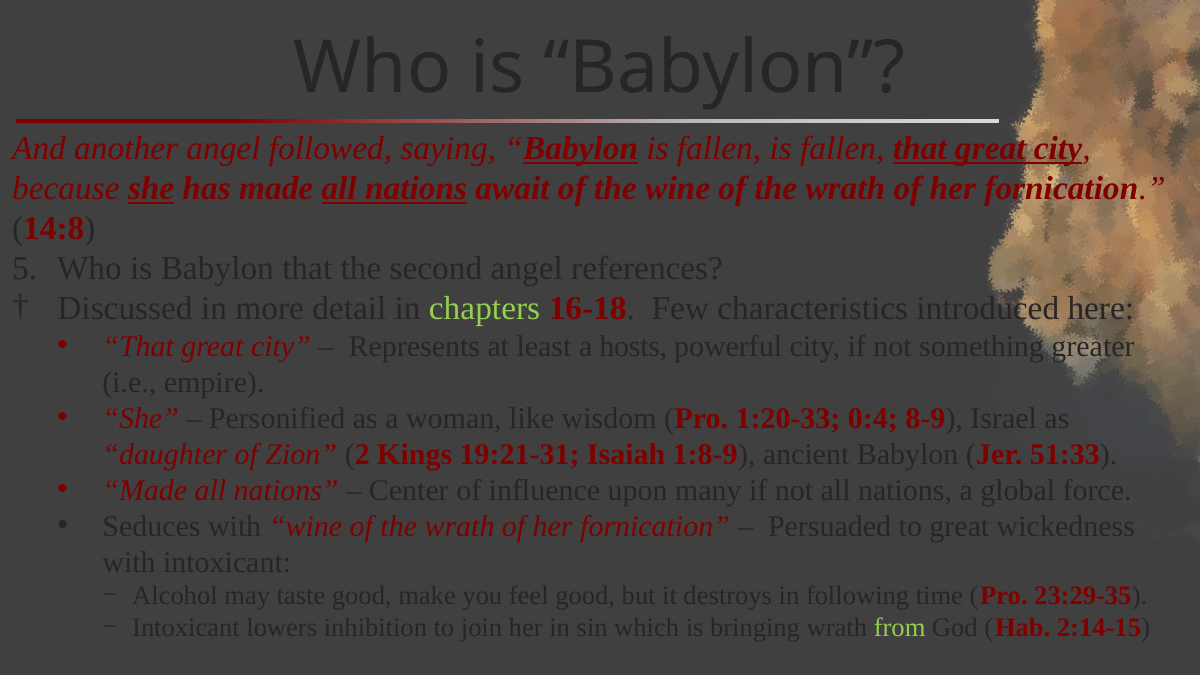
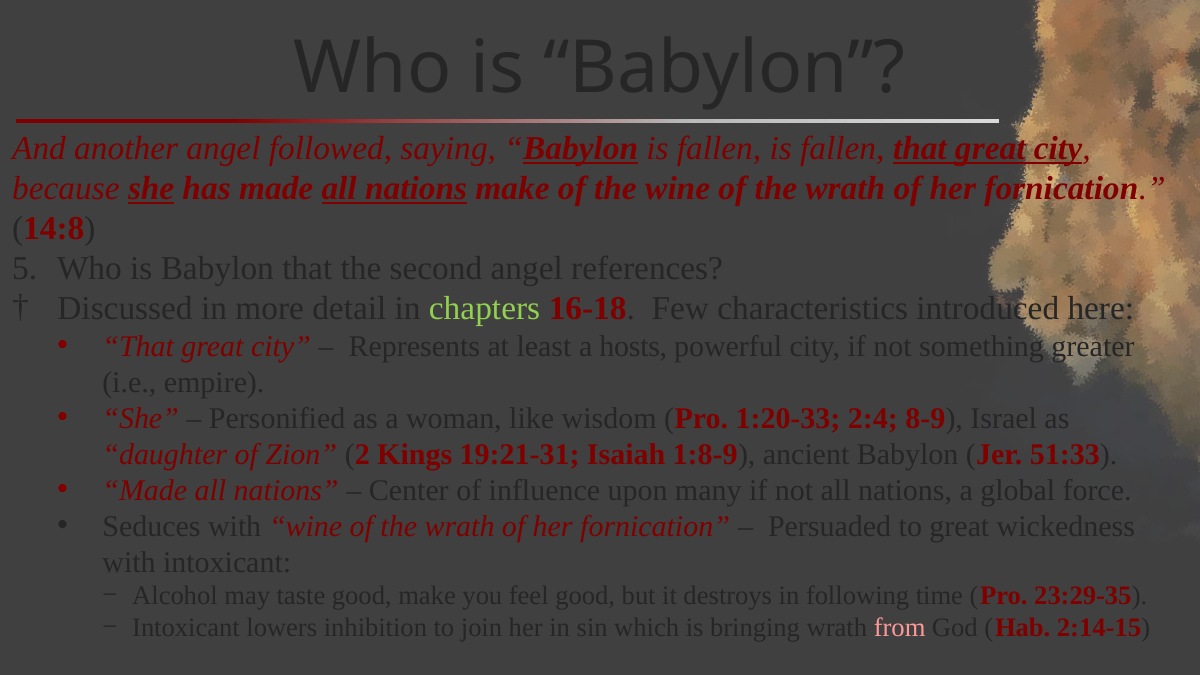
nations await: await -> make (513, 188)
0:4: 0:4 -> 2:4 (873, 418)
from colour: light green -> pink (900, 628)
